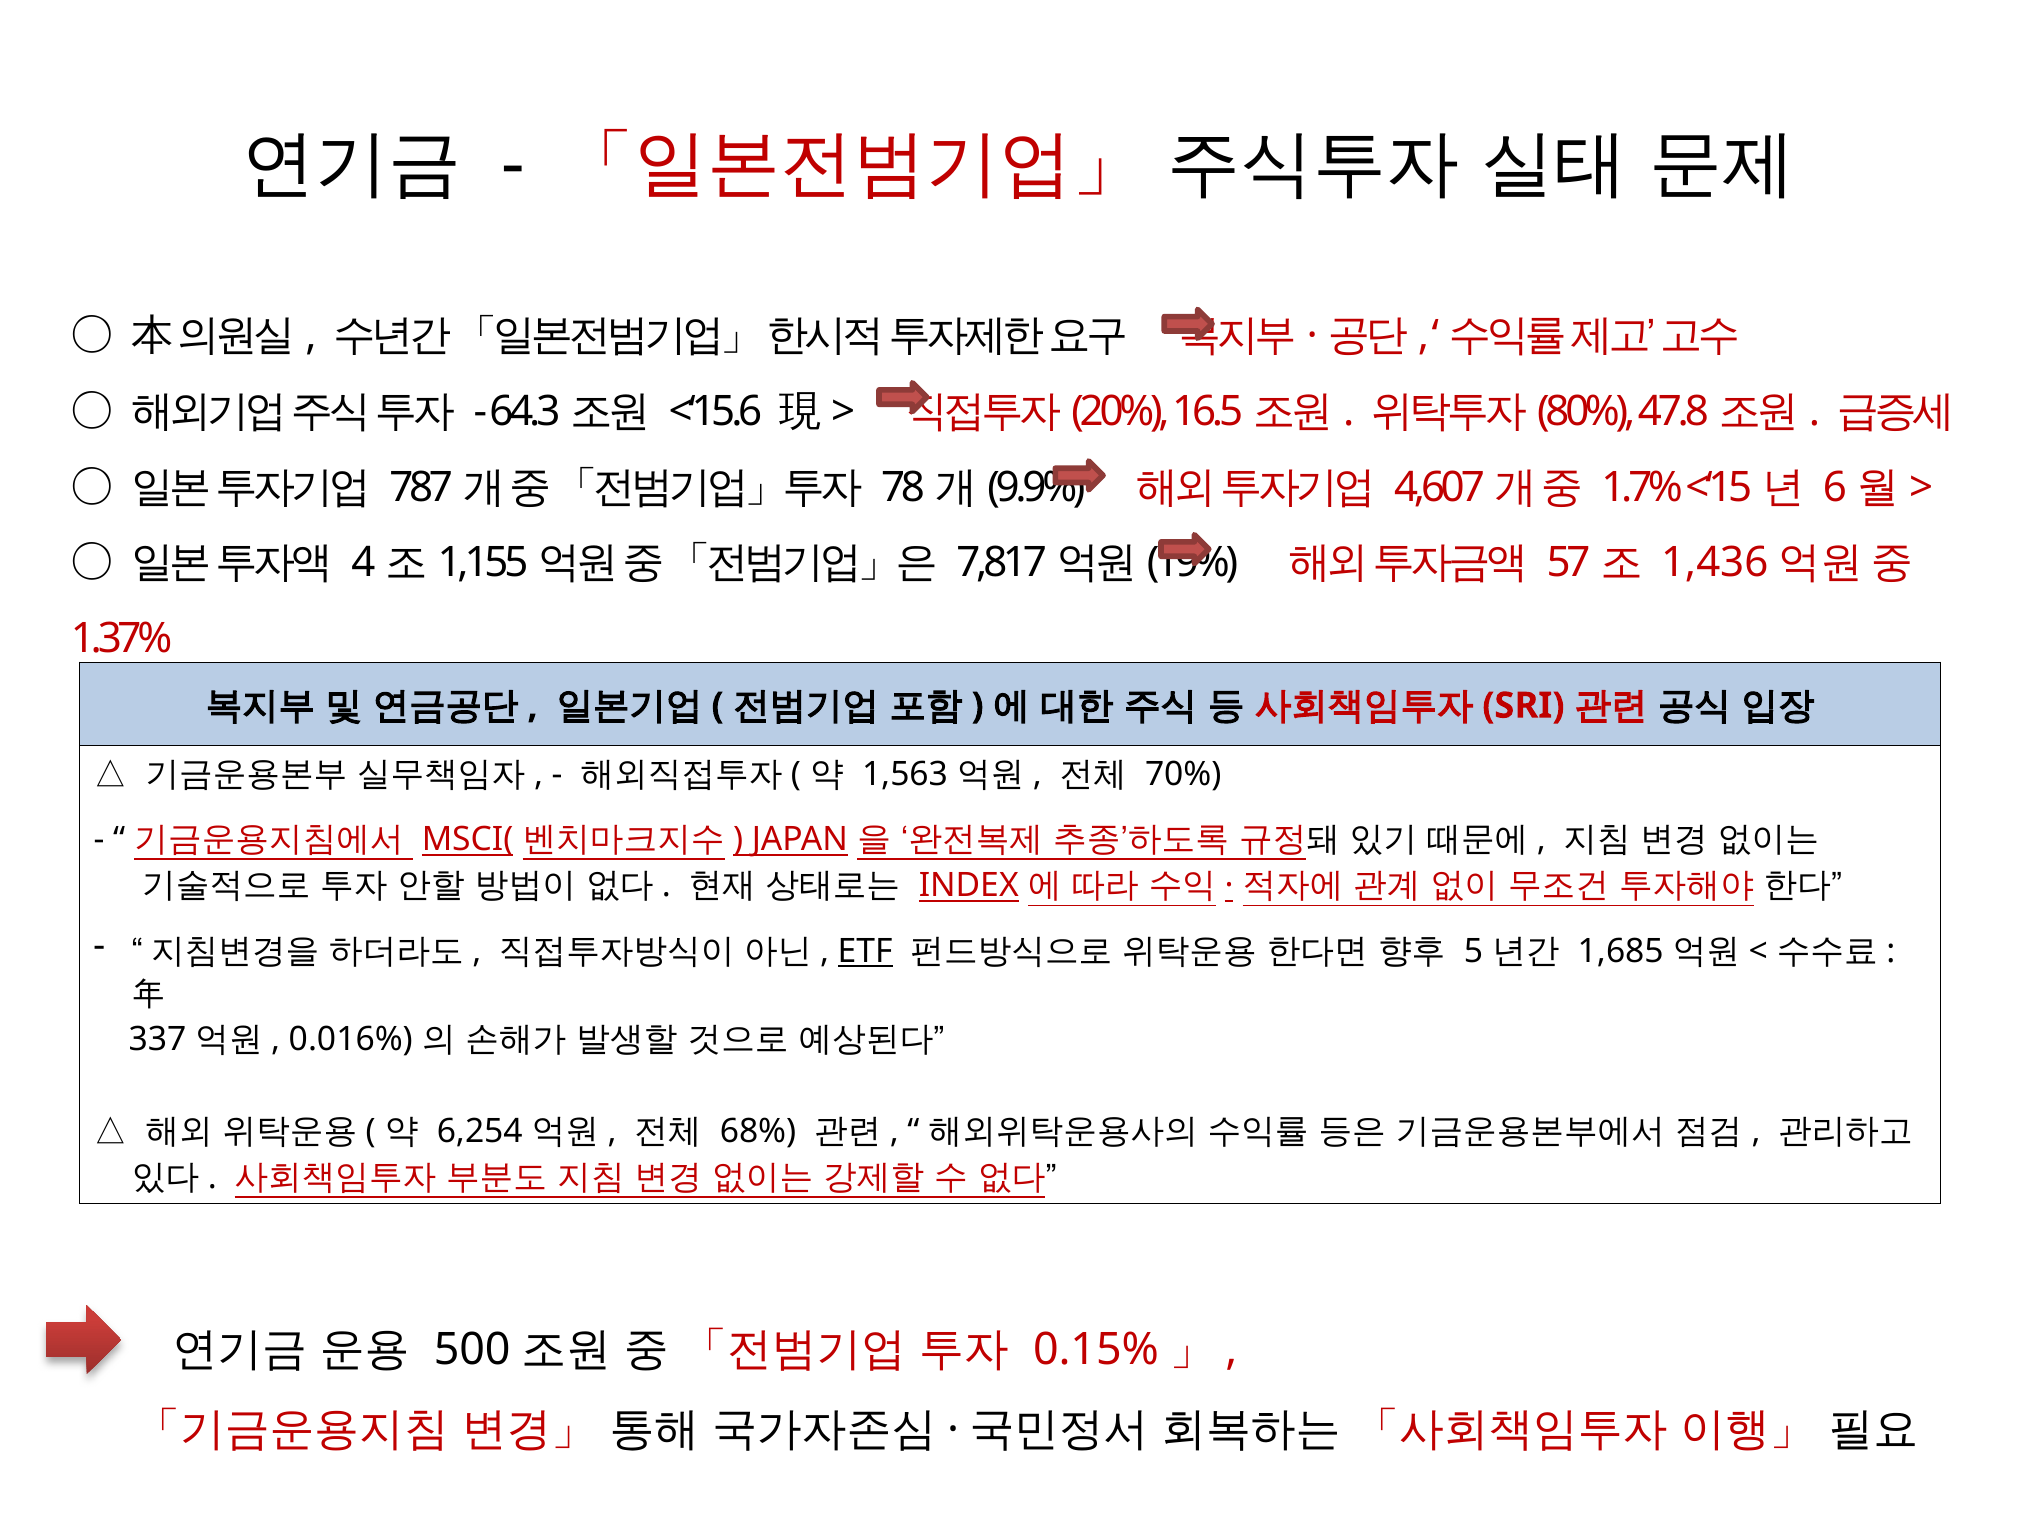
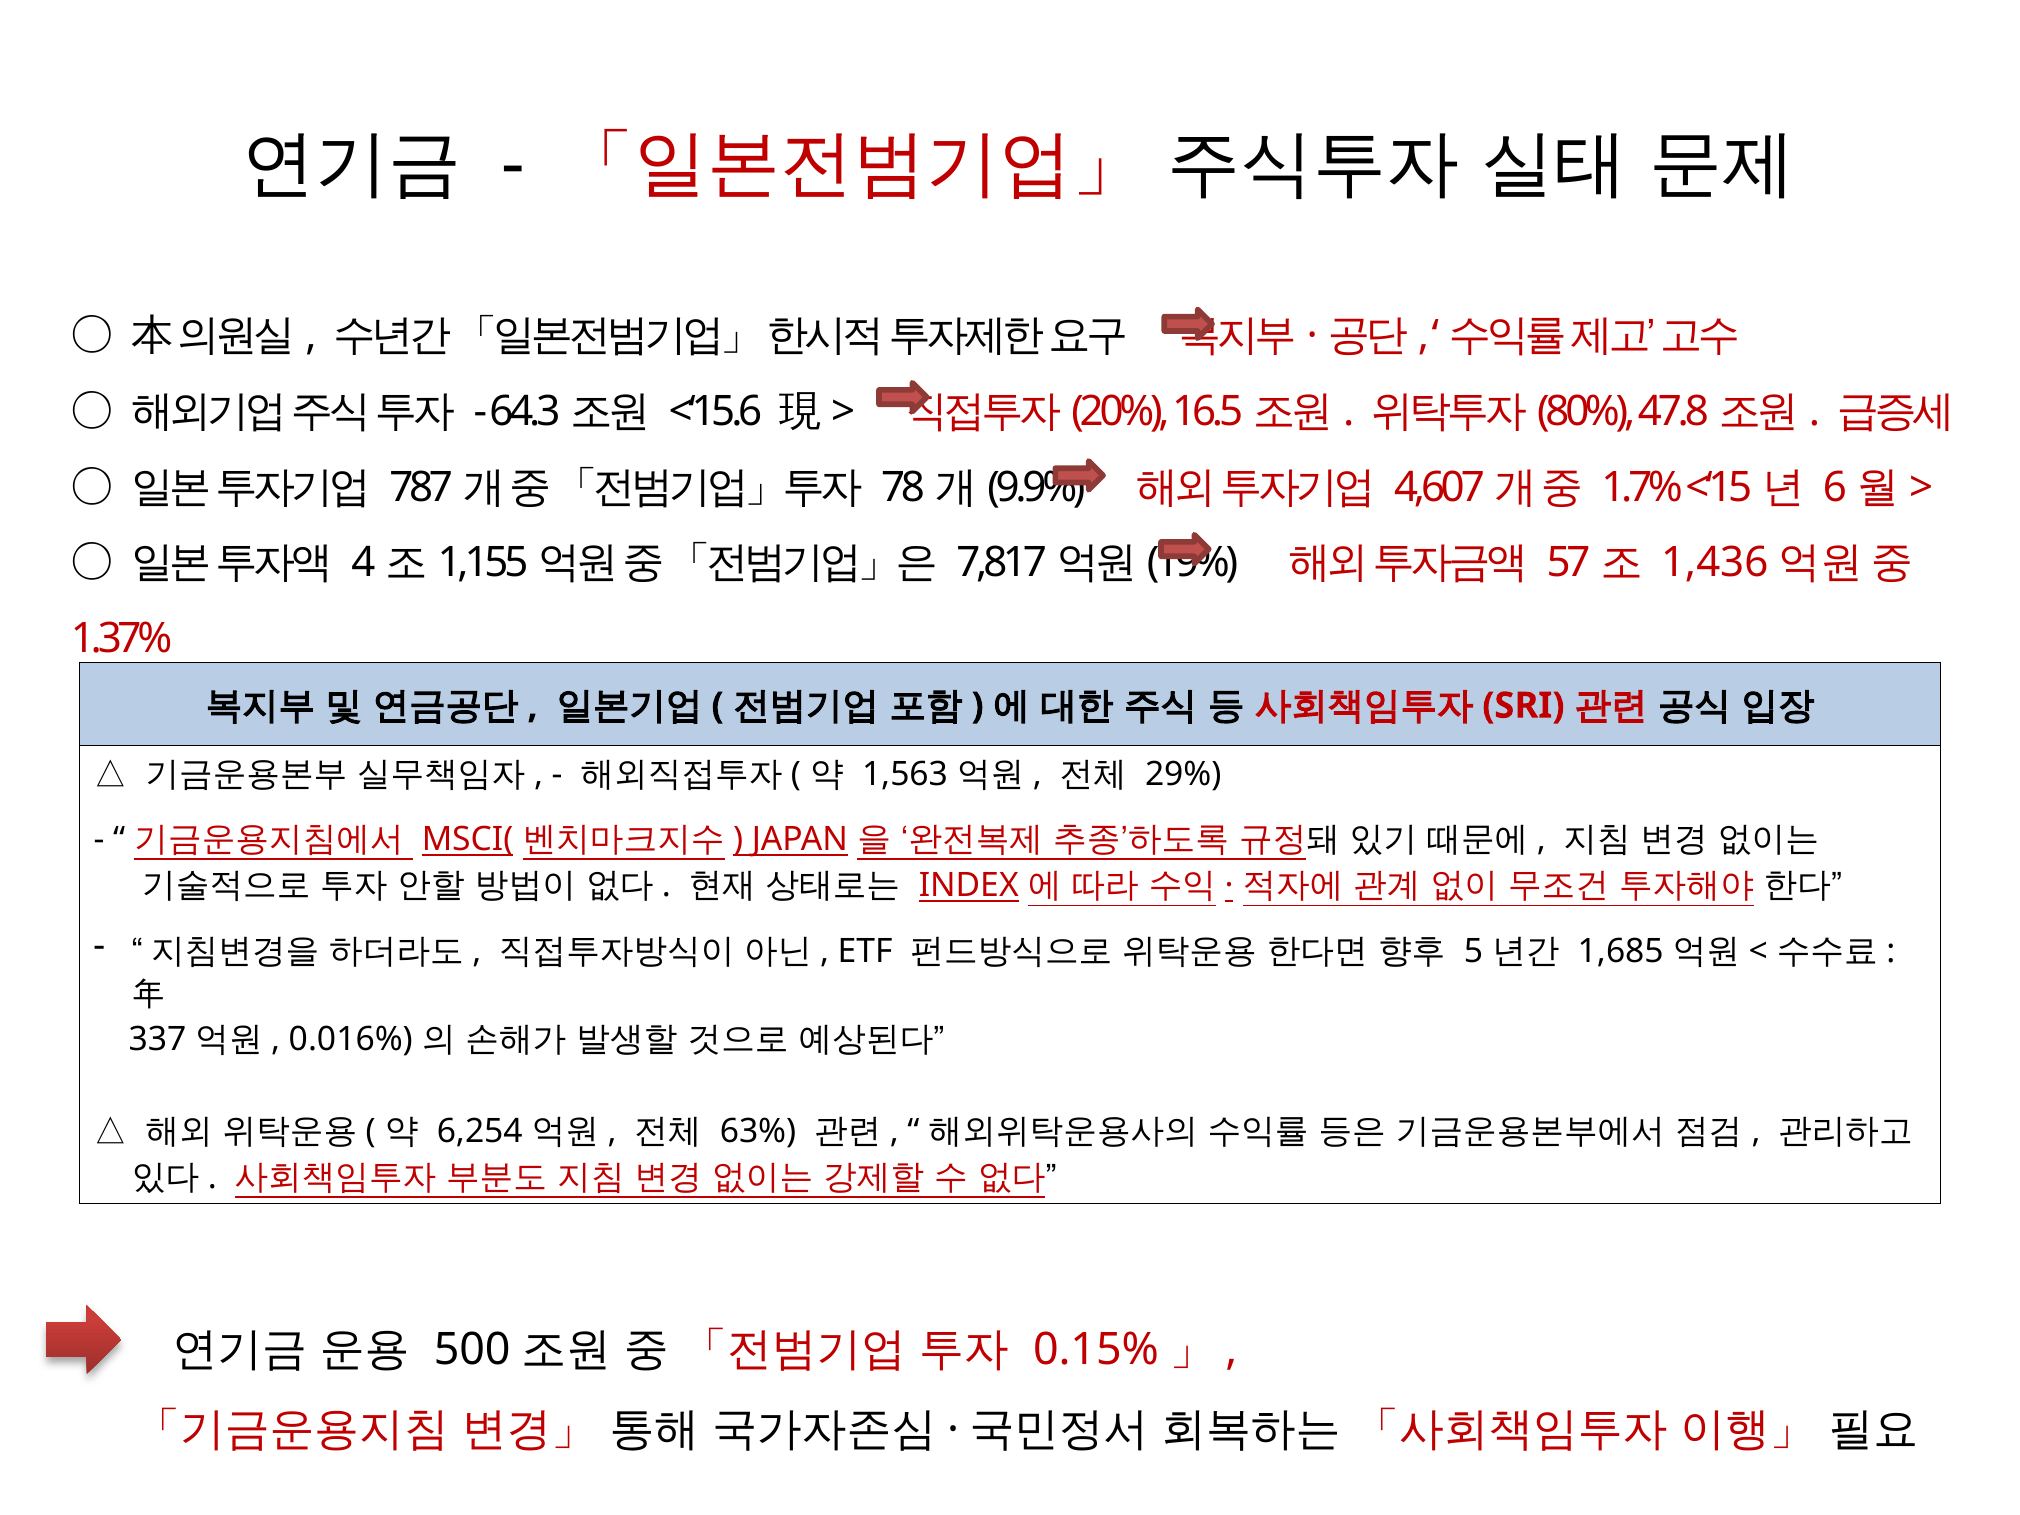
70%: 70% -> 29% (1183, 774)
ETF underline: present -> none (865, 951)
68%: 68% -> 63% (758, 1132)
